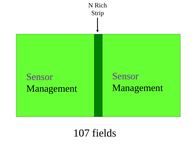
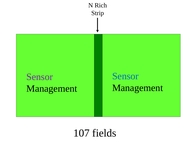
Sensor colour: purple -> blue (125, 76)
